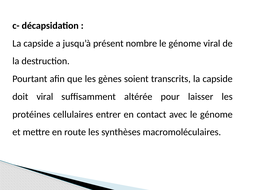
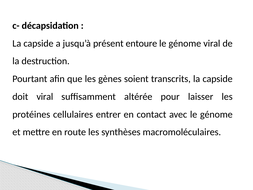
nombre: nombre -> entoure (141, 43)
